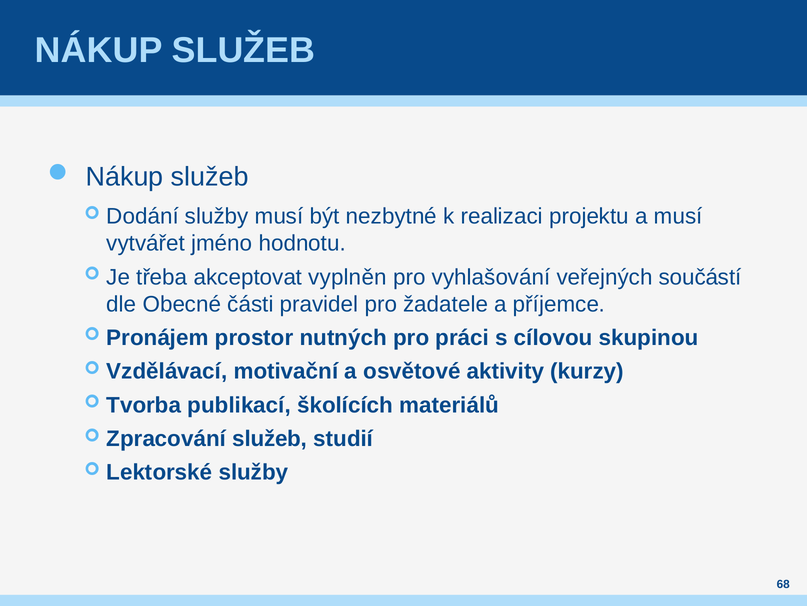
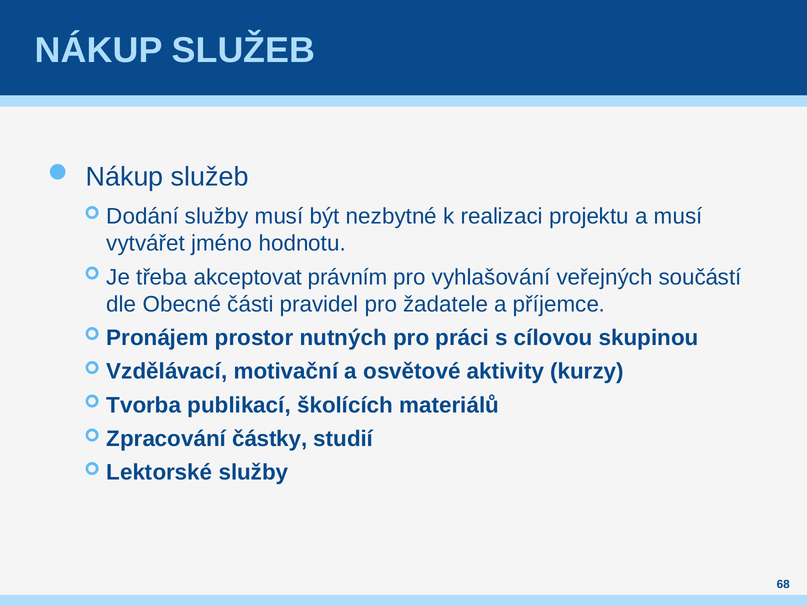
vyplněn: vyplněn -> právním (348, 277)
Zpracování služeb: služeb -> částky (270, 438)
